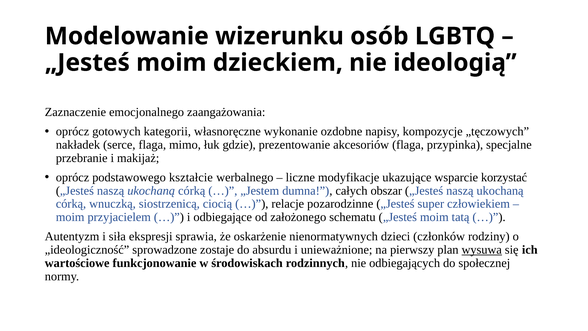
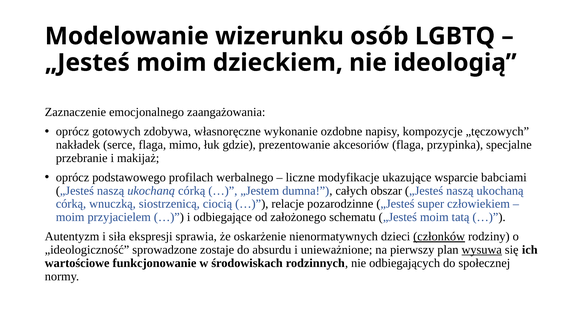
kategorii: kategorii -> zdobywa (167, 131)
kształcie: kształcie -> profilach (191, 177)
korzystać: korzystać -> babciami (504, 177)
członków underline: none -> present (439, 236)
